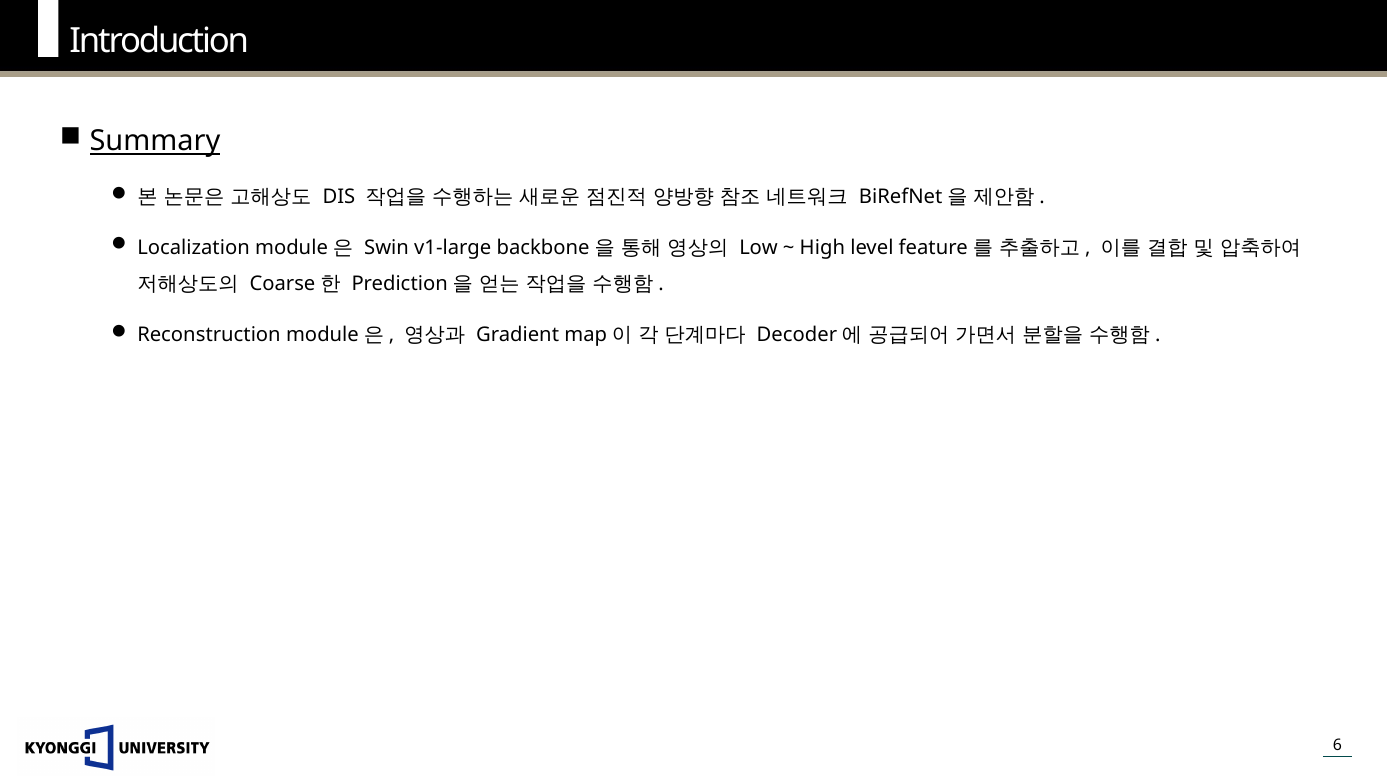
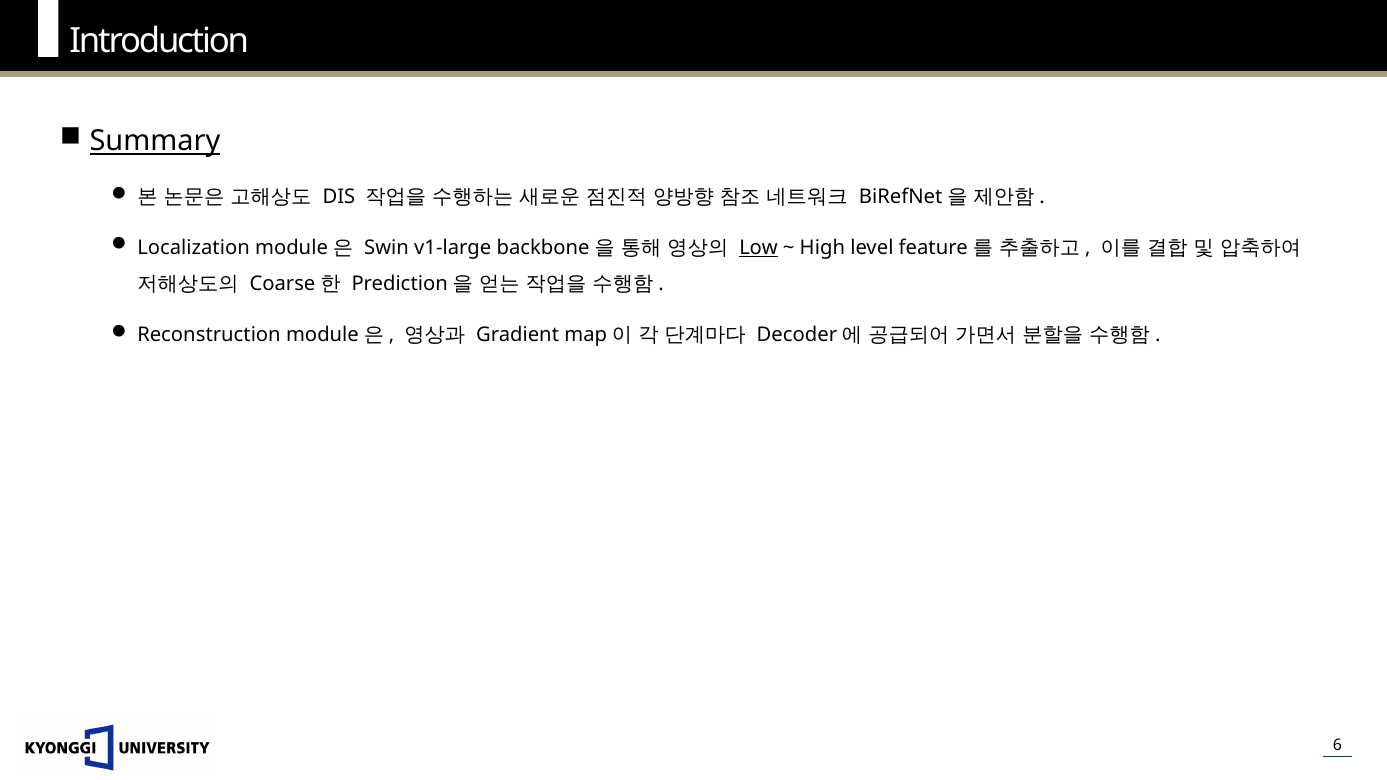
Low underline: none -> present (759, 248)
